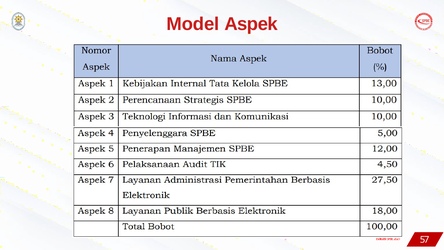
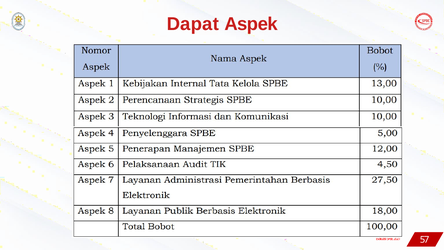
Model: Model -> Dapat (193, 24)
